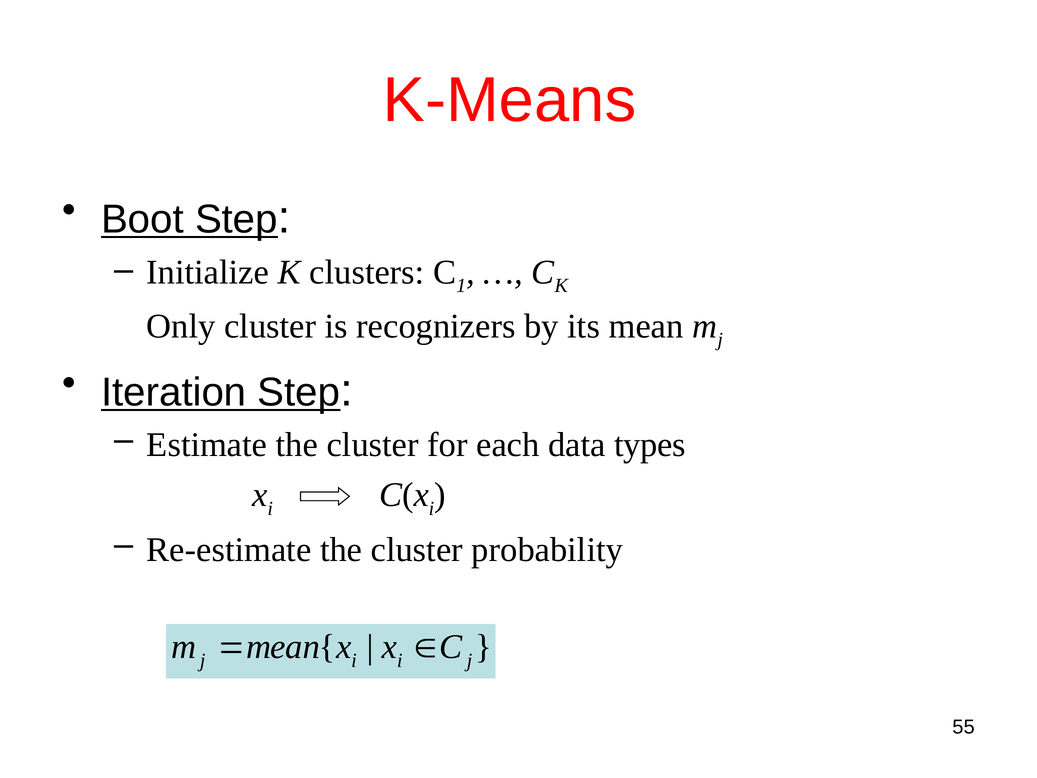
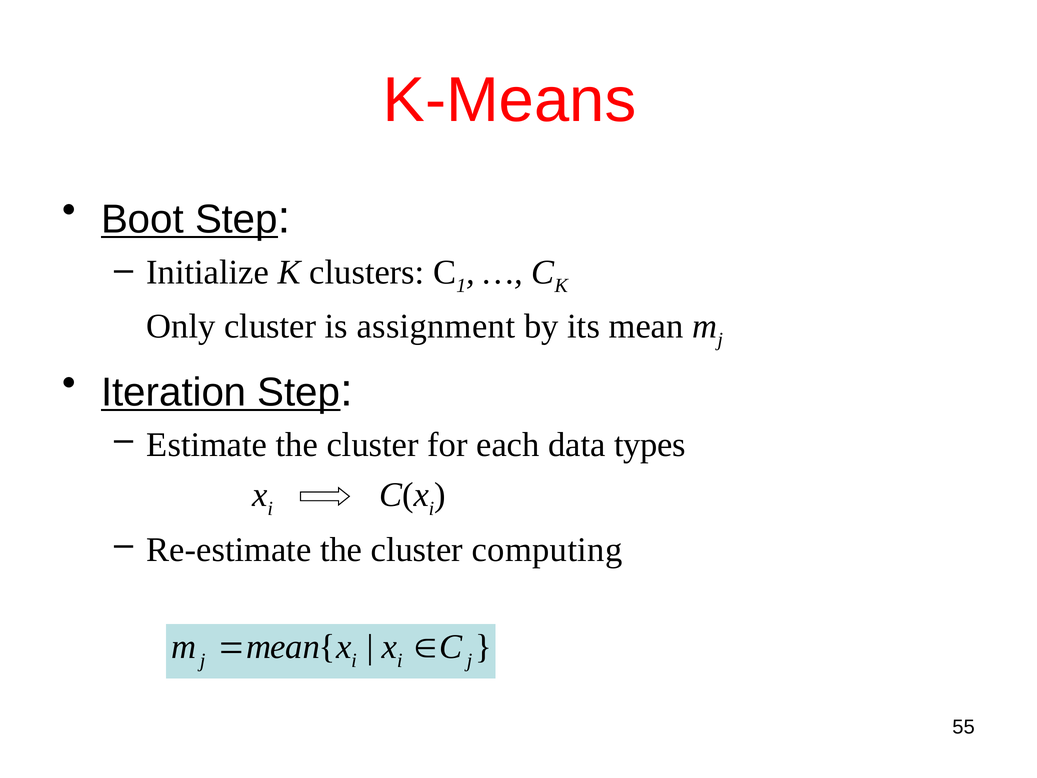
recognizers: recognizers -> assignment (436, 326)
probability: probability -> computing (547, 550)
